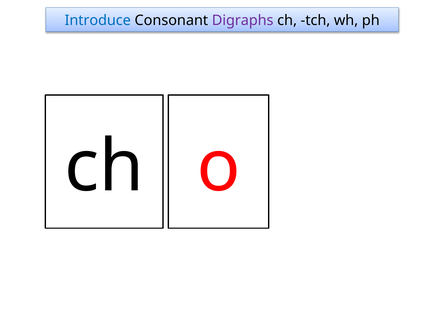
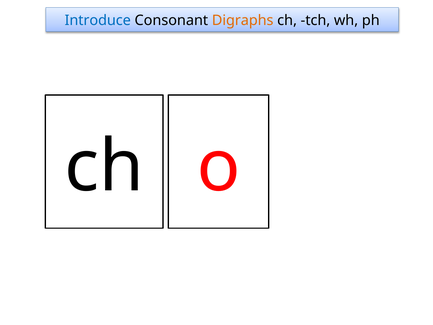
Digraphs colour: purple -> orange (243, 20)
